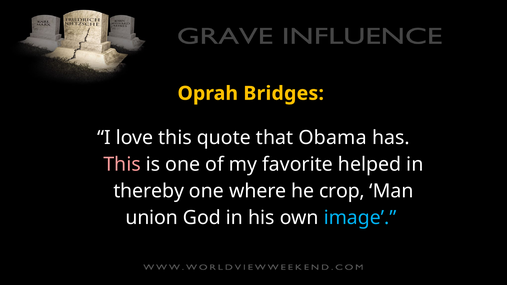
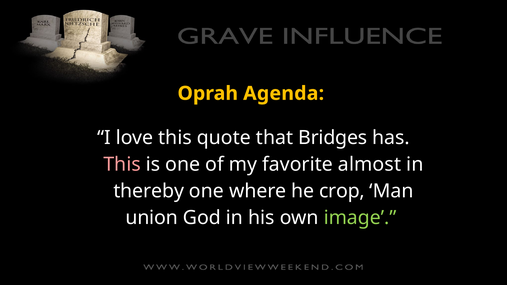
Bridges: Bridges -> Agenda (284, 93)
Obama: Obama -> Bridges (333, 138)
helped: helped -> almost (370, 164)
image colour: light blue -> light green (360, 218)
